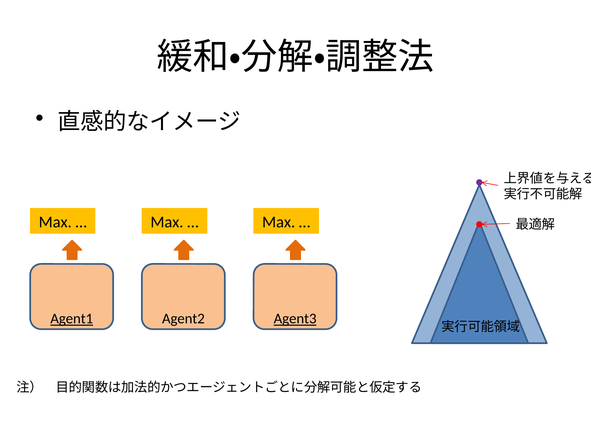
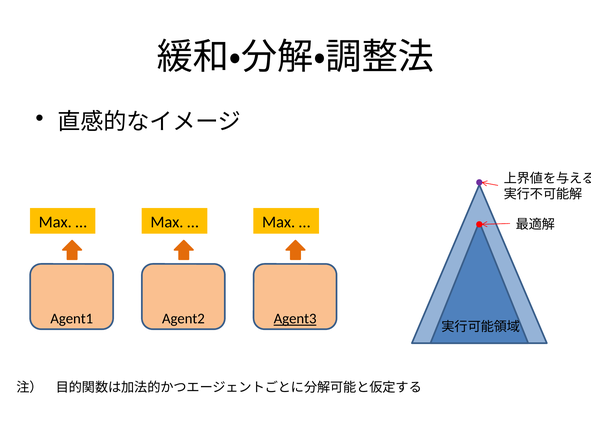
Agent1 underline: present -> none (72, 318)
